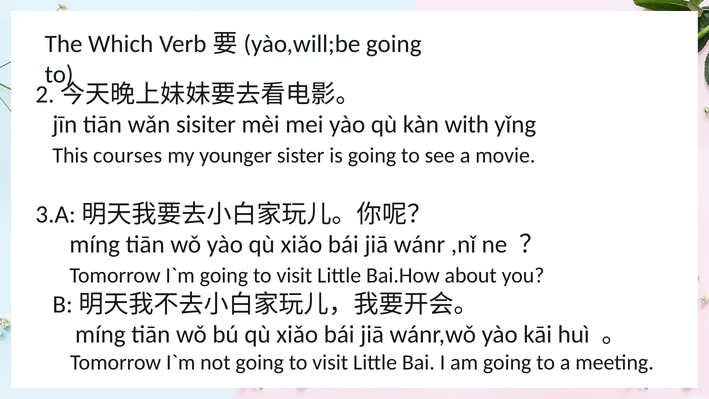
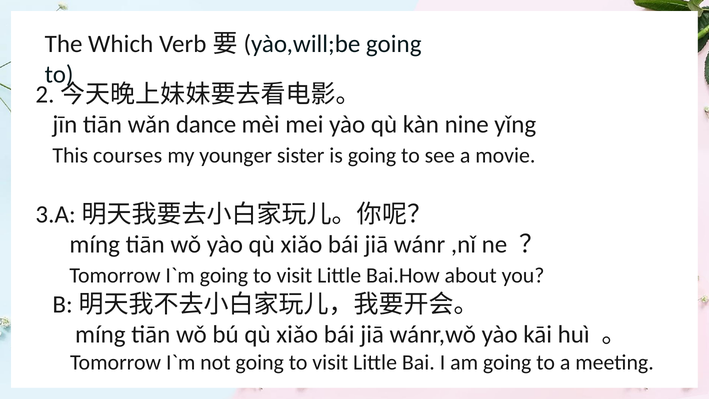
sisiter: sisiter -> dance (206, 124)
with: with -> nine (467, 124)
